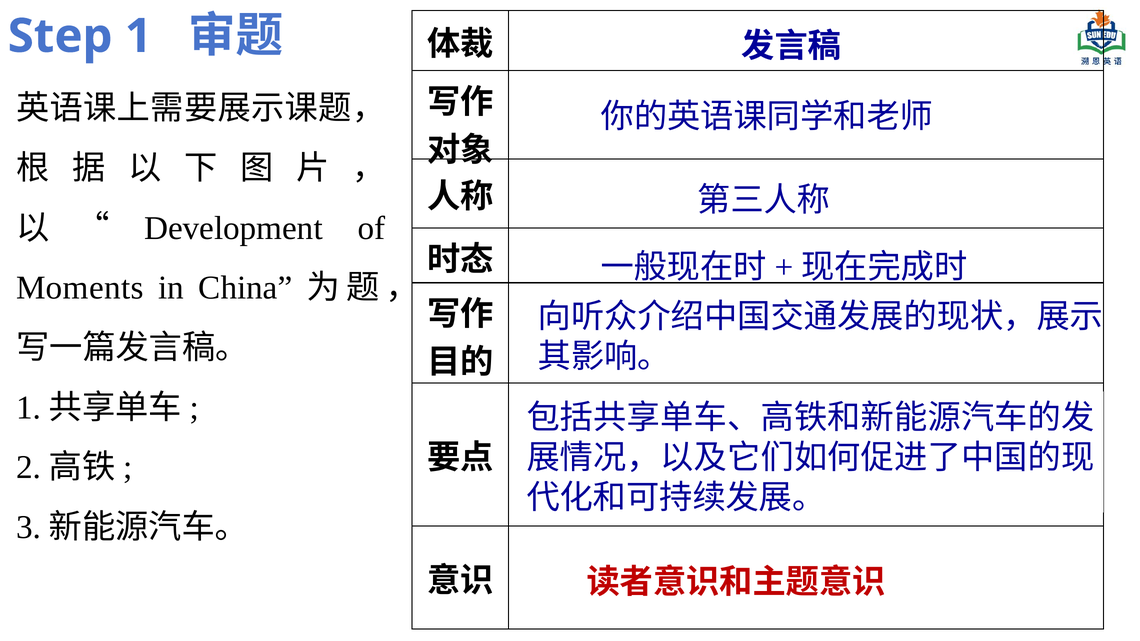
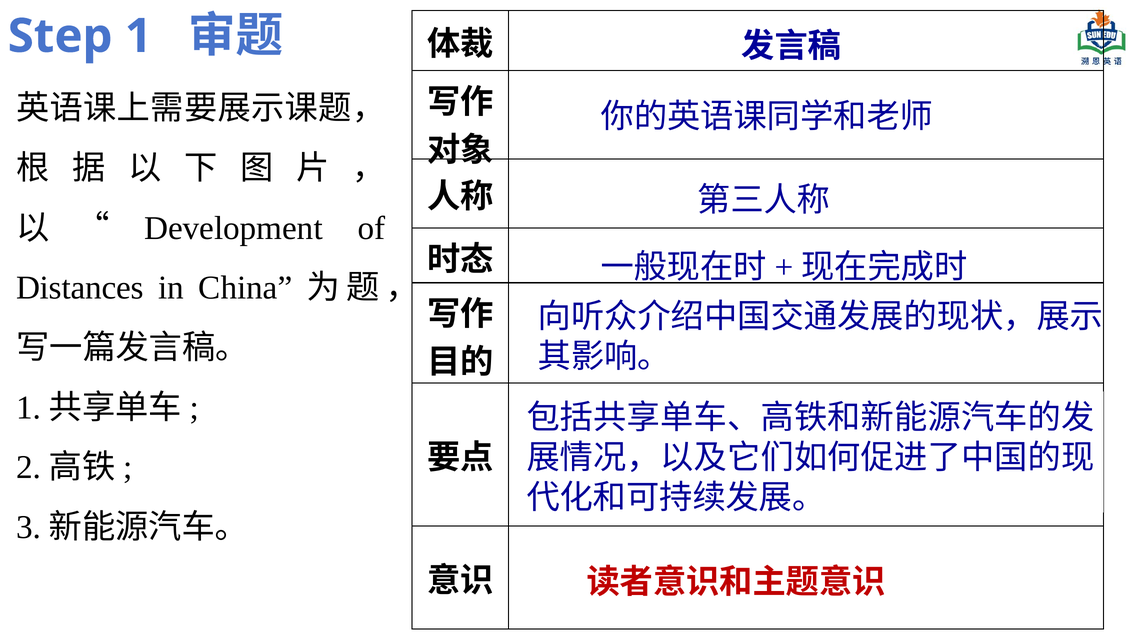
Moments: Moments -> Distances (80, 288)
